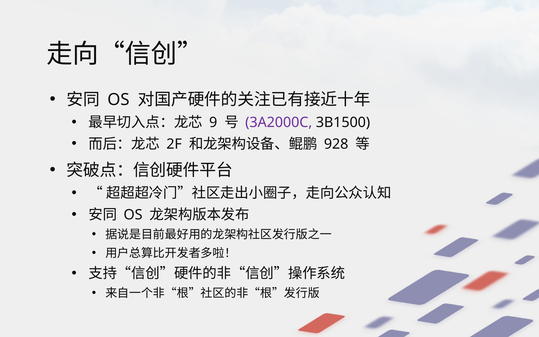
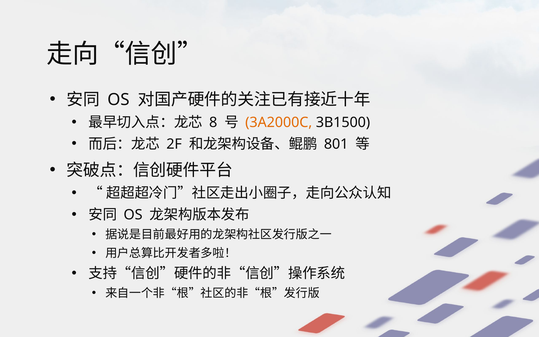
9: 9 -> 8 (213, 122)
3A2000C colour: purple -> orange (279, 122)
928: 928 -> 801 (336, 144)
